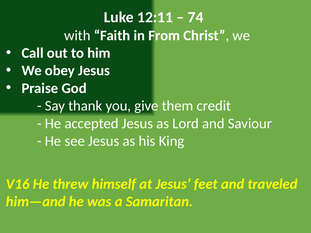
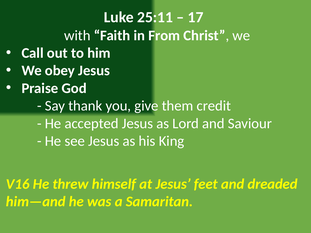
12:11: 12:11 -> 25:11 (155, 17)
74: 74 -> 17 (196, 17)
traveled: traveled -> dreaded (273, 184)
